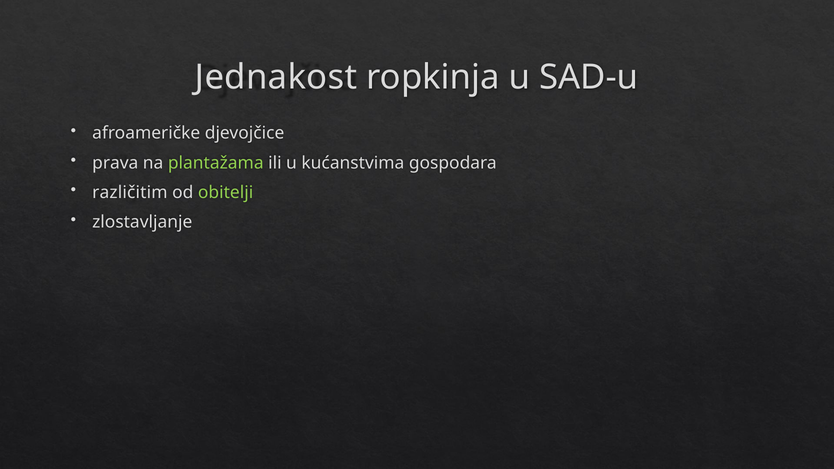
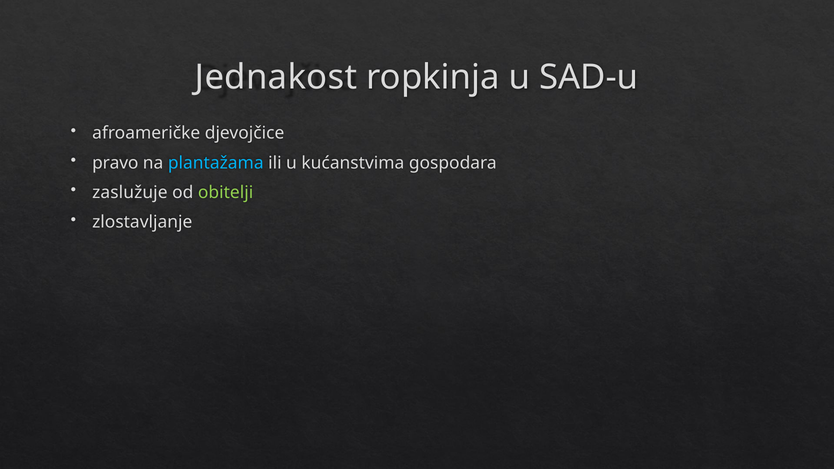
prava: prava -> pravo (115, 163)
plantažama colour: light green -> light blue (216, 163)
različitim: različitim -> zaslužuje (130, 192)
